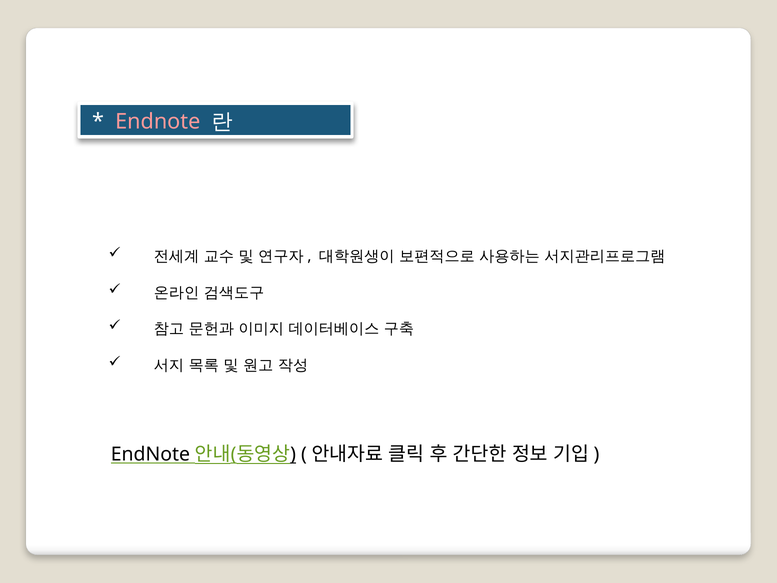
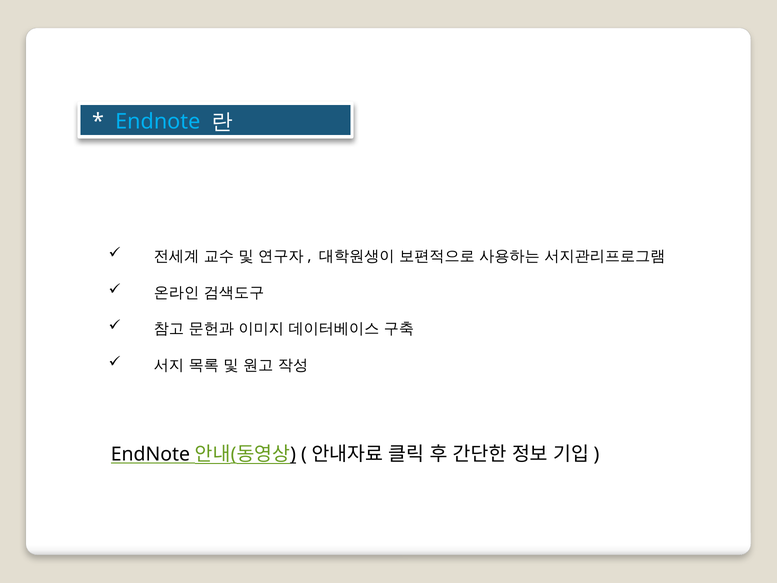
Endnote colour: pink -> light blue (158, 121)
